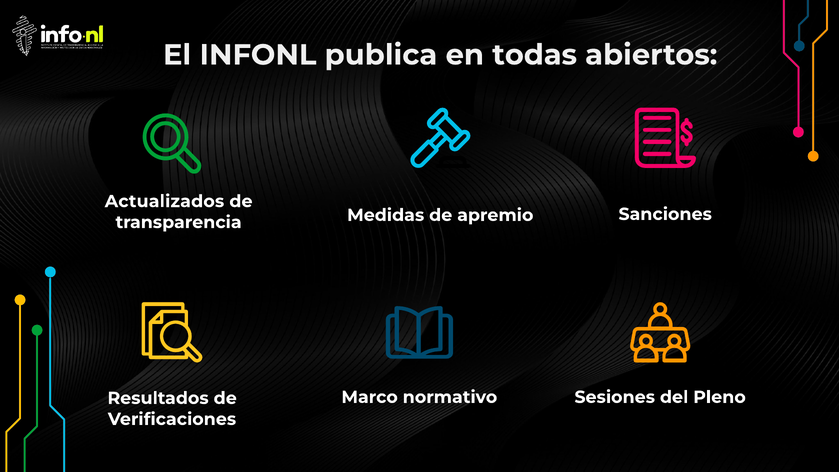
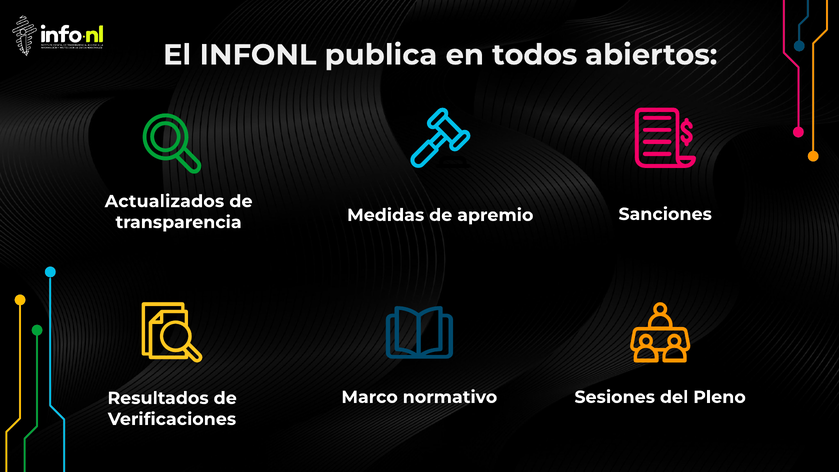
todas: todas -> todos (535, 55)
